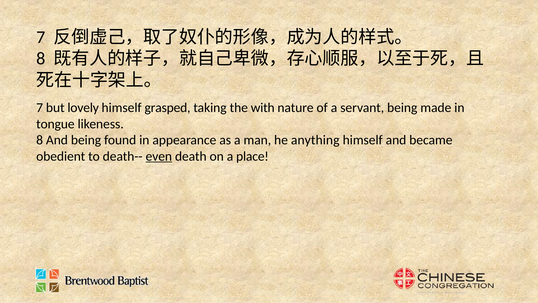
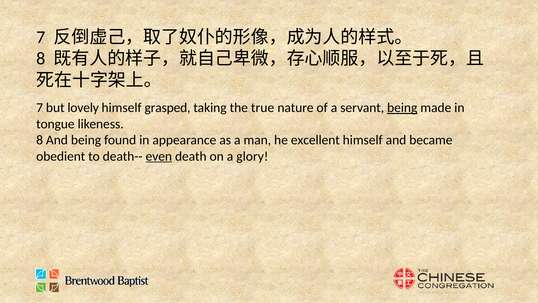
with: with -> true (263, 108)
being underline: none -> present (402, 108)
anything: anything -> excellent (315, 140)
place: place -> glory (252, 156)
